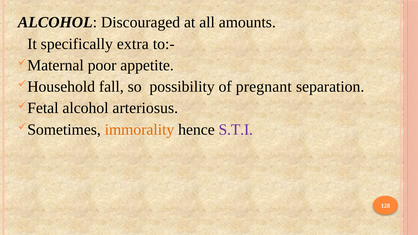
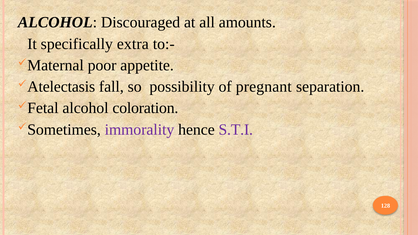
Household: Household -> Atelectasis (61, 87)
arteriosus: arteriosus -> coloration (145, 108)
immorality colour: orange -> purple (139, 130)
